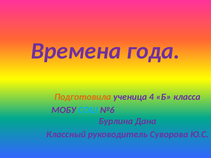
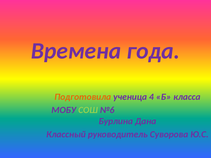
СОШ colour: light blue -> light green (88, 110)
